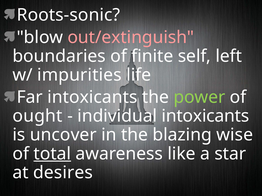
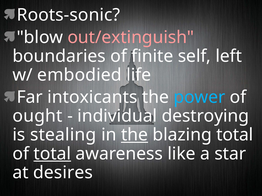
impurities: impurities -> embodied (79, 75)
power colour: light green -> light blue (199, 97)
individual intoxicants: intoxicants -> destroying (205, 116)
uncover: uncover -> stealing (63, 135)
the underline: none -> present (135, 135)
blazing wise: wise -> total (235, 135)
